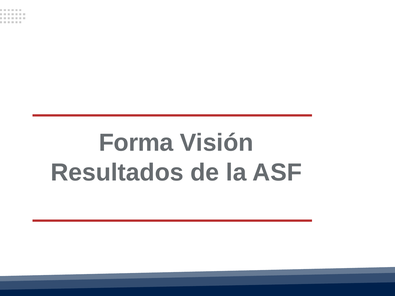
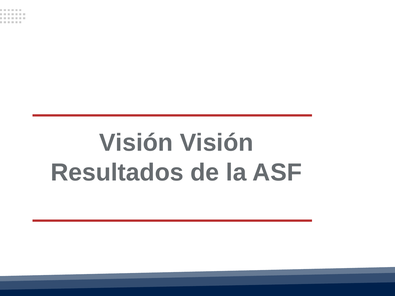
Forma: Forma -> Visión (136, 143)
